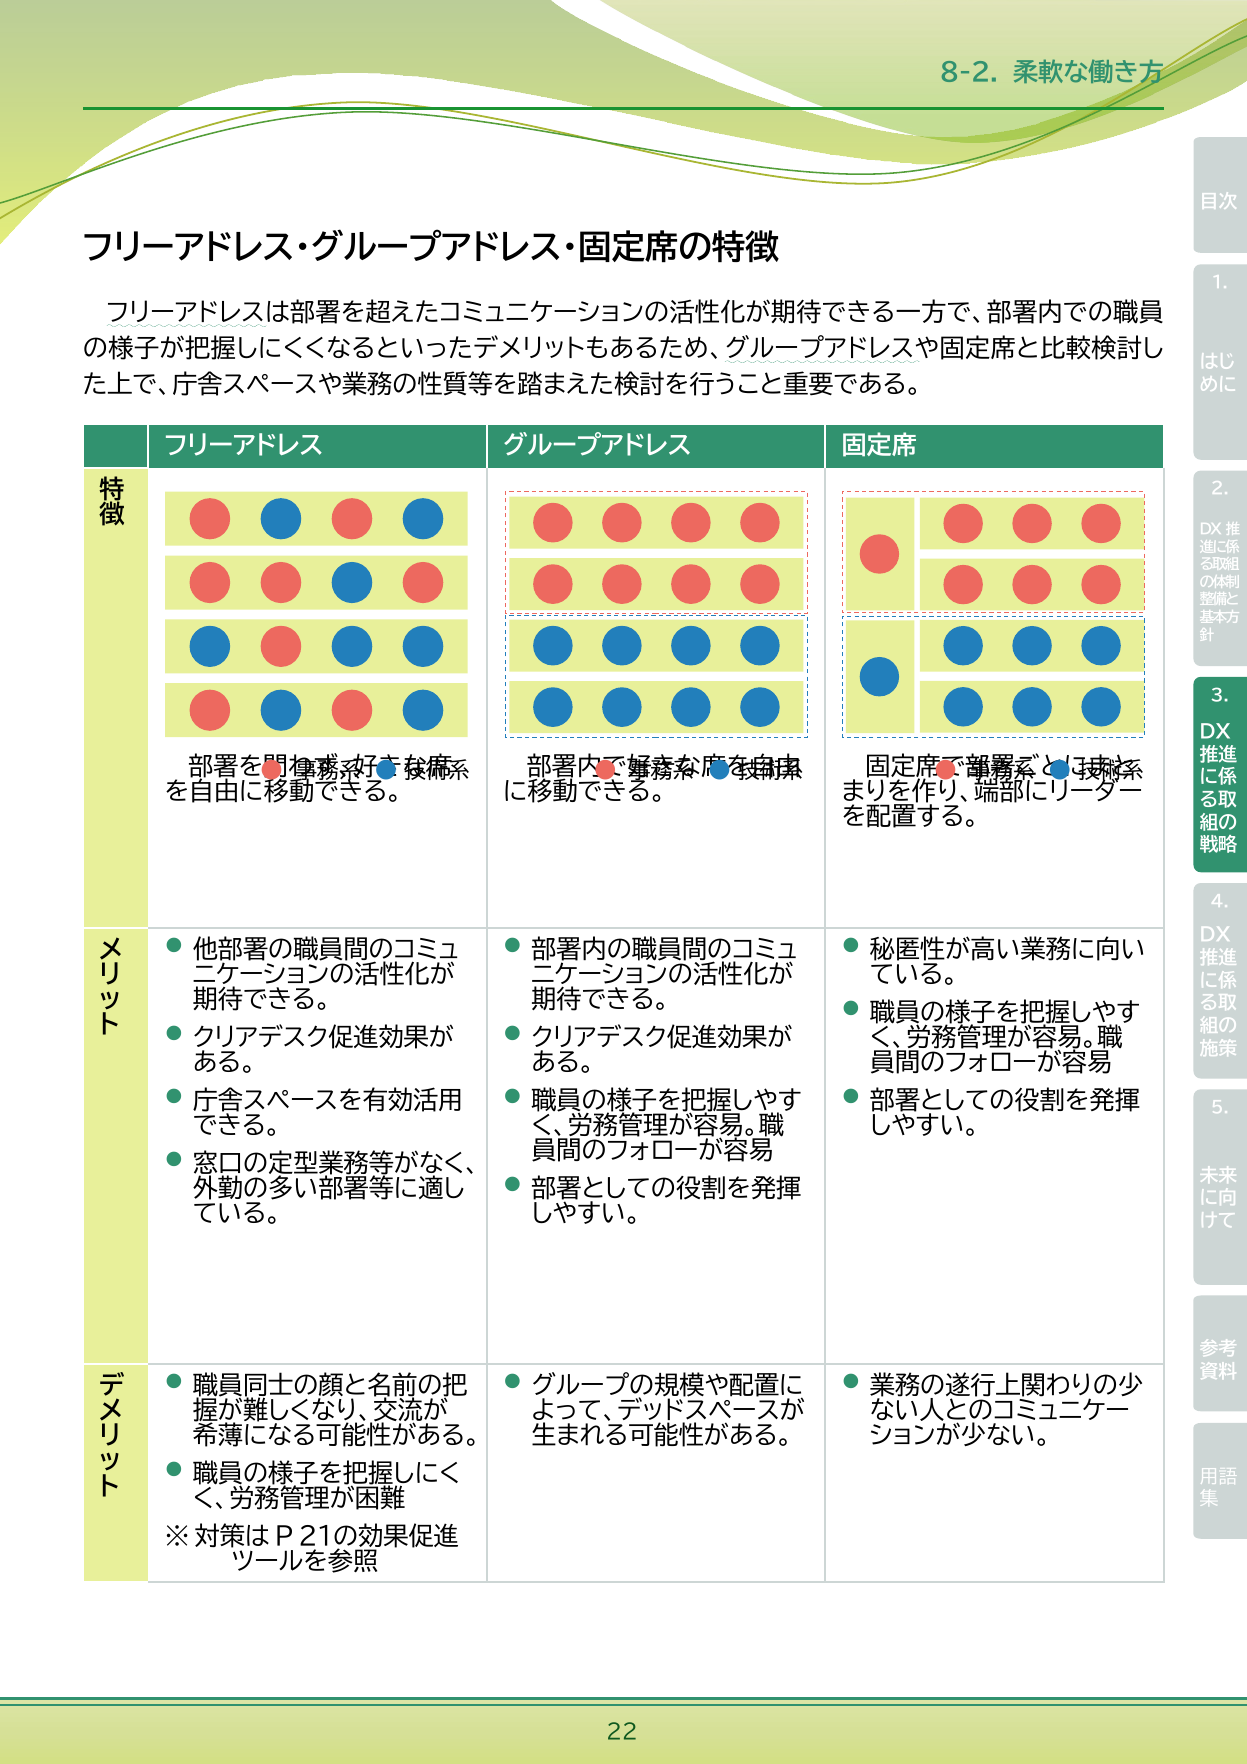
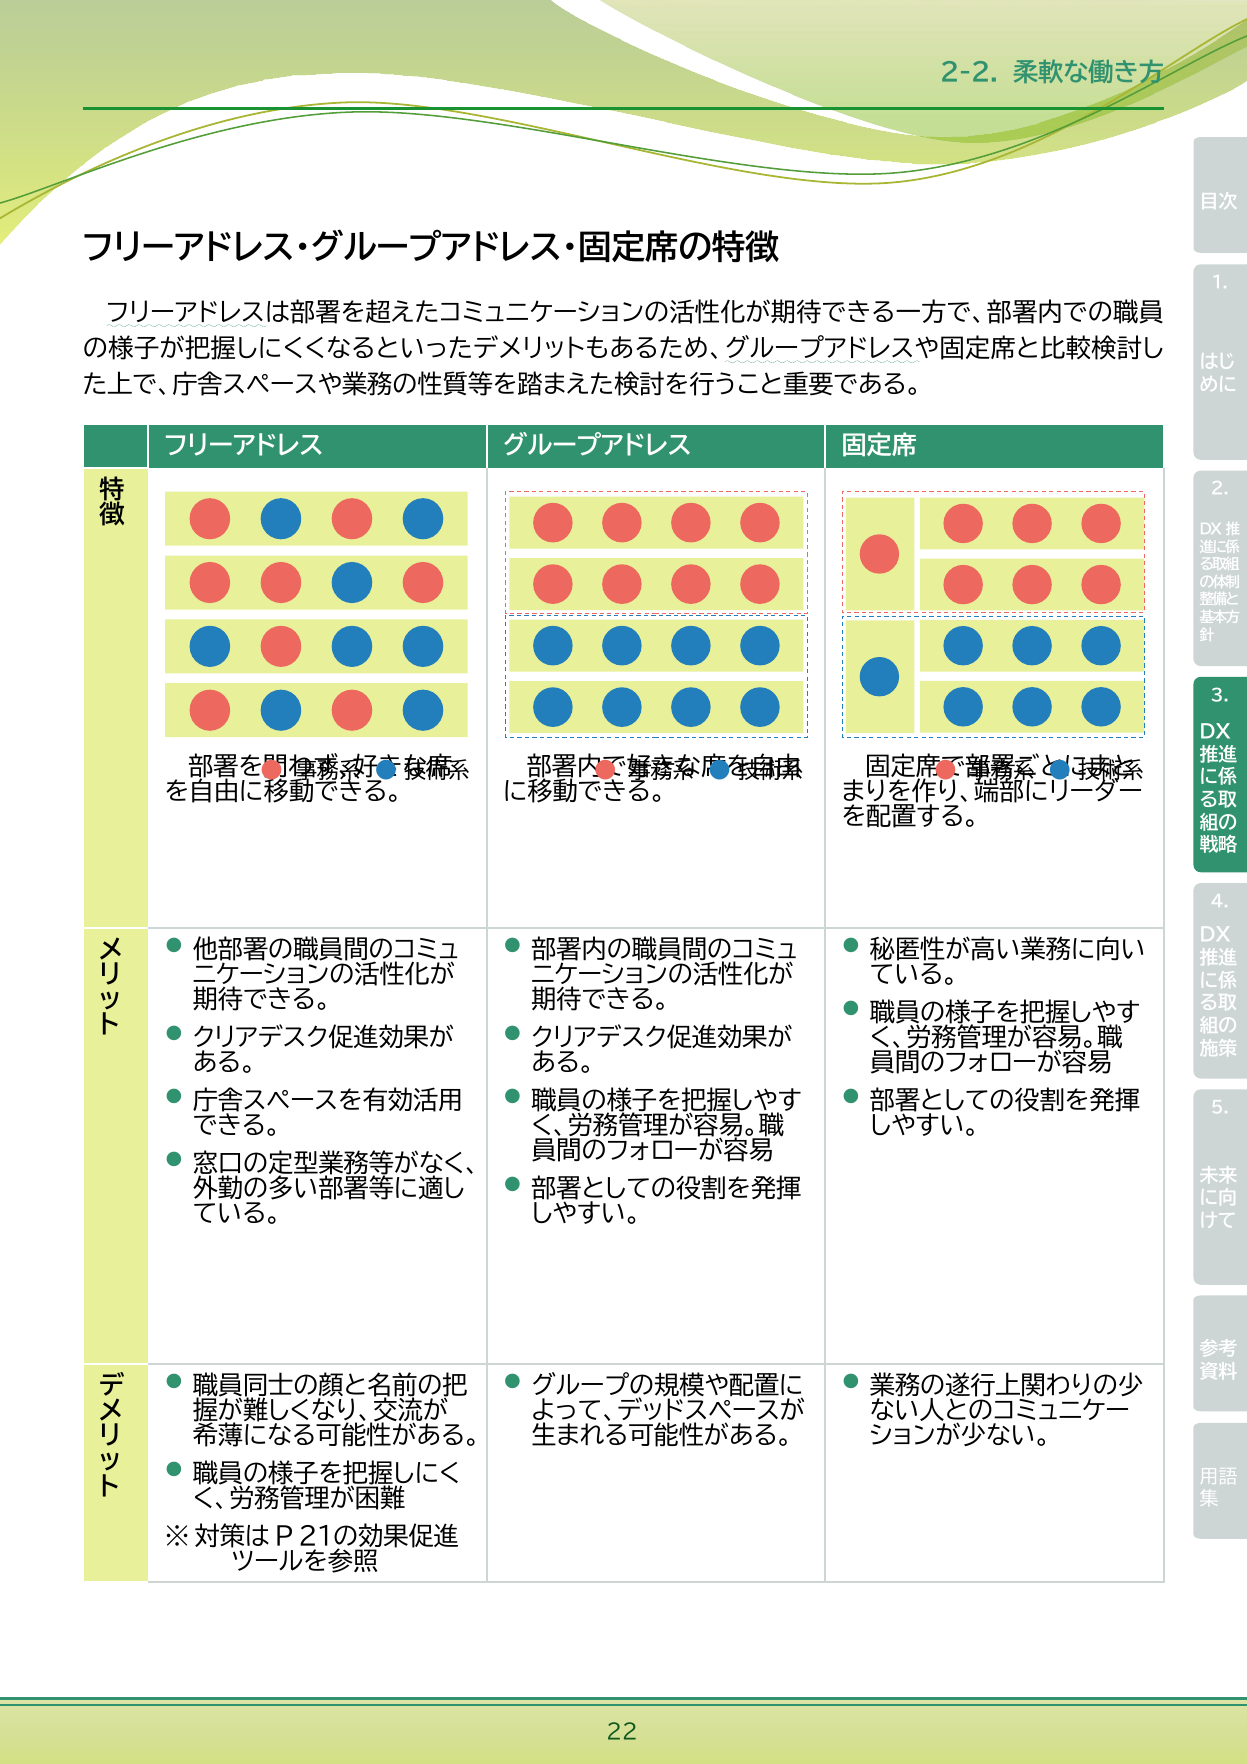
8-2: 8-2 -> 2-2 (969, 73)
